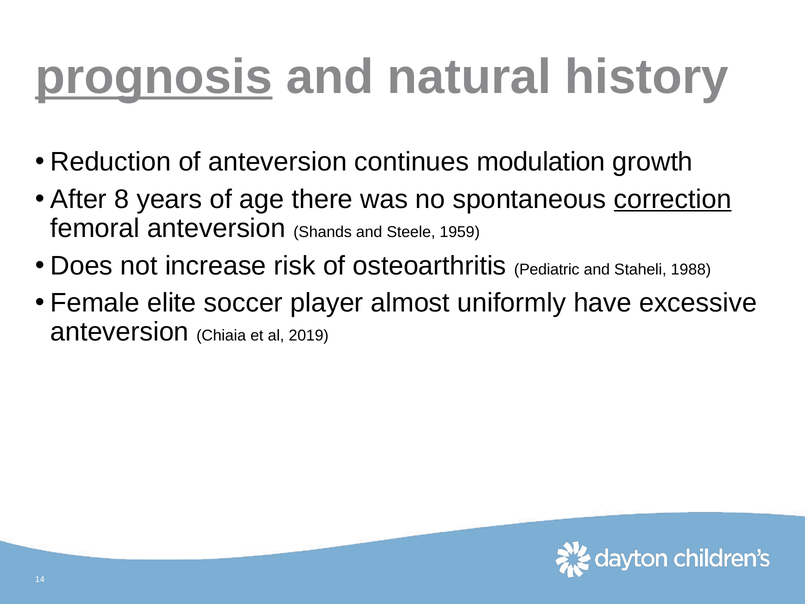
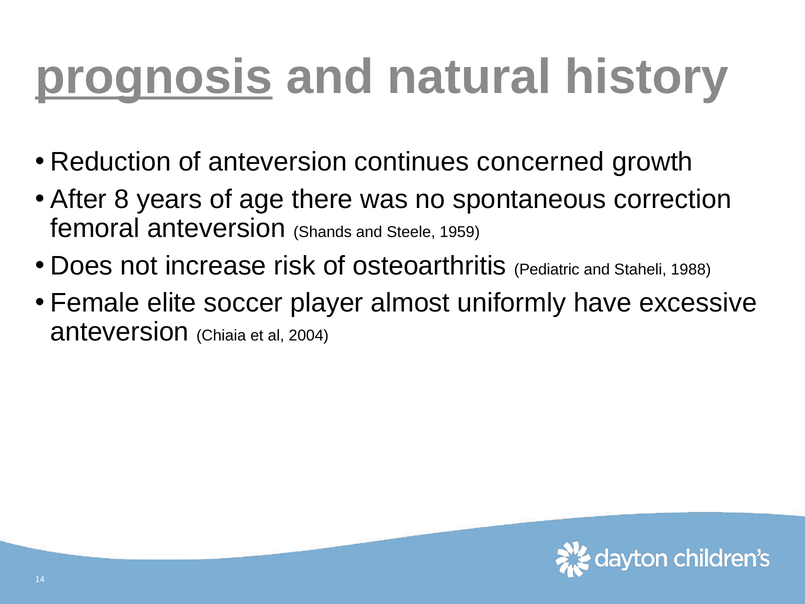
modulation: modulation -> concerned (541, 162)
correction underline: present -> none (673, 199)
2019: 2019 -> 2004 (309, 336)
